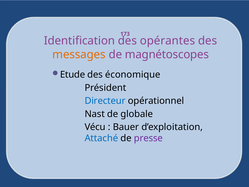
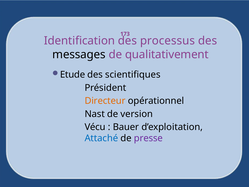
opérantes: opérantes -> processus (167, 41)
messages colour: orange -> black (79, 54)
magnétoscopes: magnétoscopes -> qualitativement (167, 54)
économique: économique -> scientifiques (133, 75)
Directeur colour: blue -> orange (105, 101)
globale: globale -> version (137, 114)
